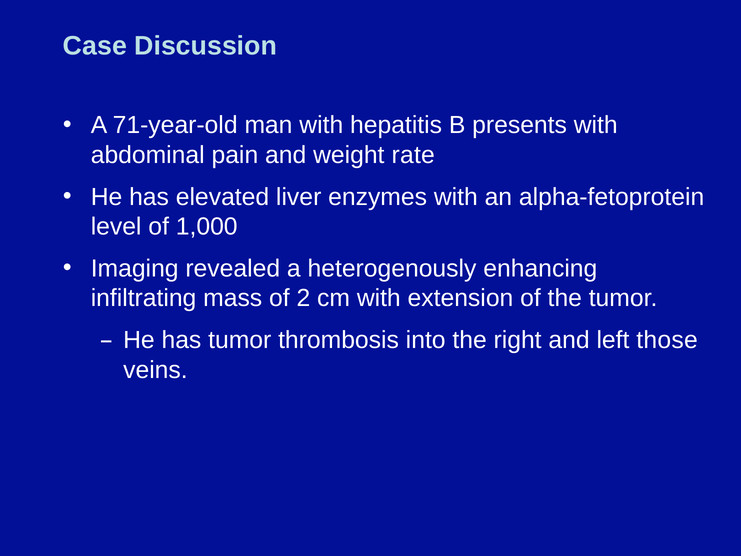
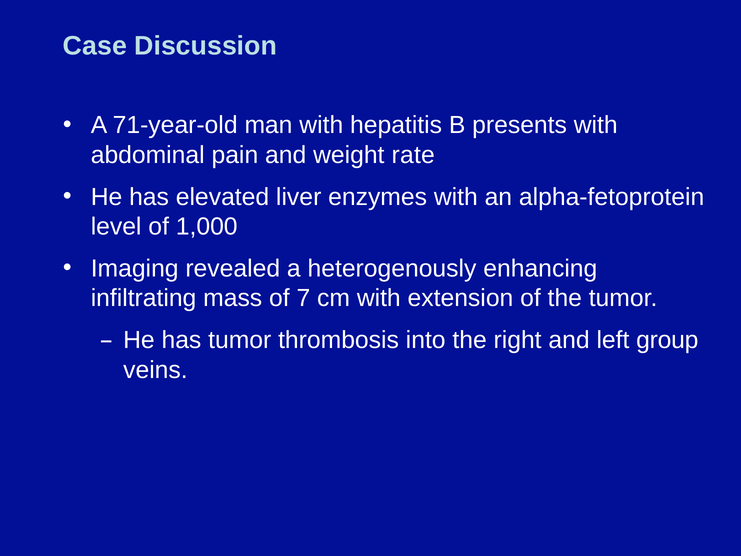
2: 2 -> 7 (303, 298)
those: those -> group (667, 340)
